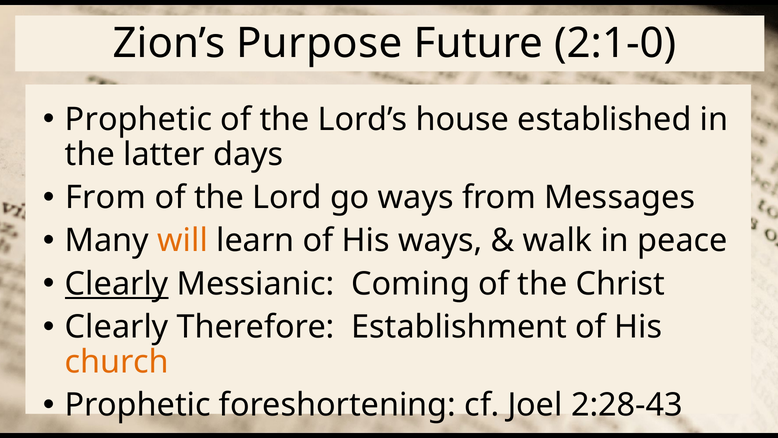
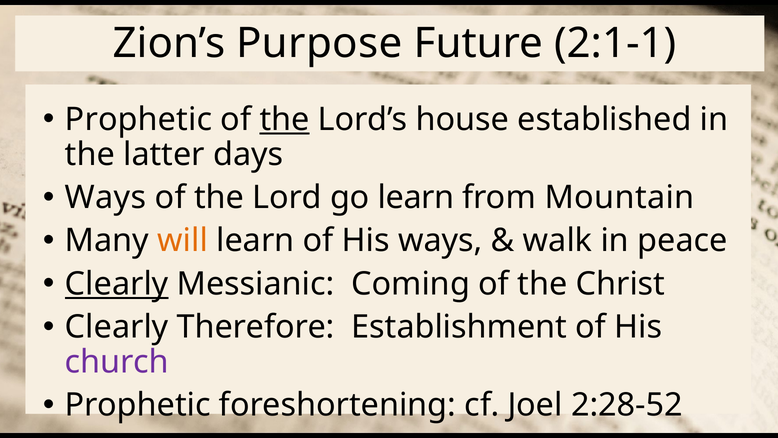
2:1-0: 2:1-0 -> 2:1-1 (615, 43)
the underline: none -> present (285, 119)
From: From -> Ways (106, 197)
go ways: ways -> learn (416, 197)
Messages: Messages -> Mountain (620, 197)
church colour: orange -> purple (117, 362)
2:28-43: 2:28-43 -> 2:28-52 (627, 405)
